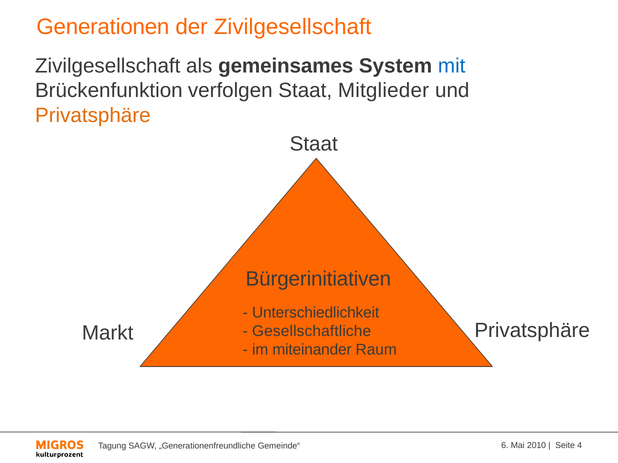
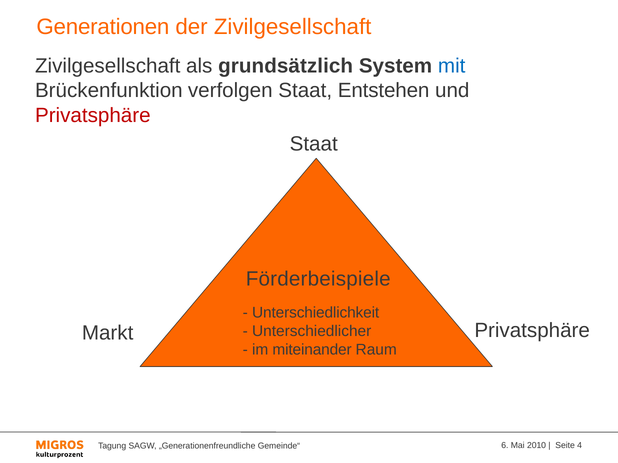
gemeinsames: gemeinsames -> grundsätzlich (286, 66)
Mitglieder: Mitglieder -> Entstehen (384, 91)
Privatsphäre colour: orange -> red (93, 116)
Bürgerinitiativen: Bürgerinitiativen -> Förderbeispiele (318, 279)
Gesellschaftliche: Gesellschaftliche -> Unterschiedlicher (312, 332)
